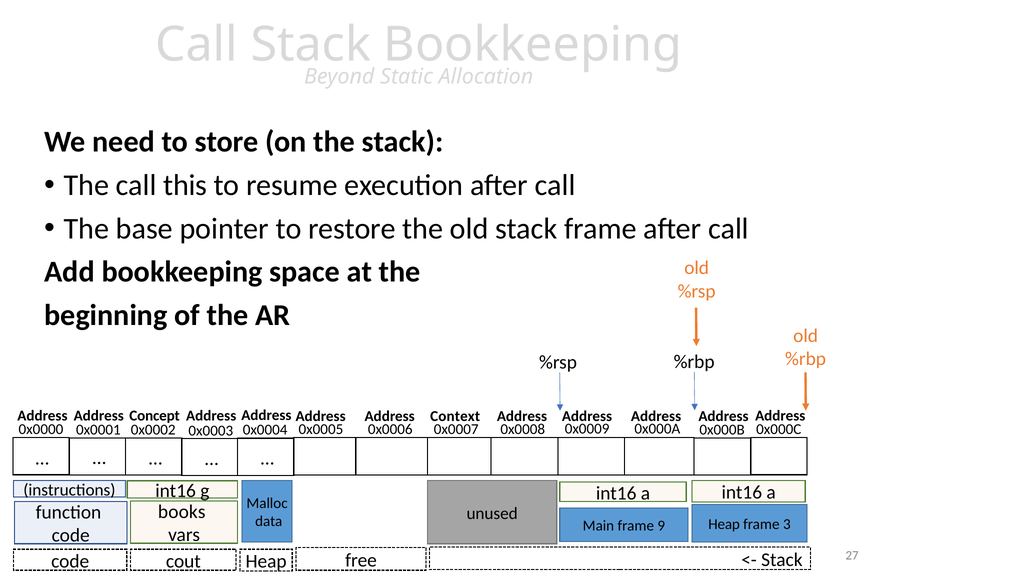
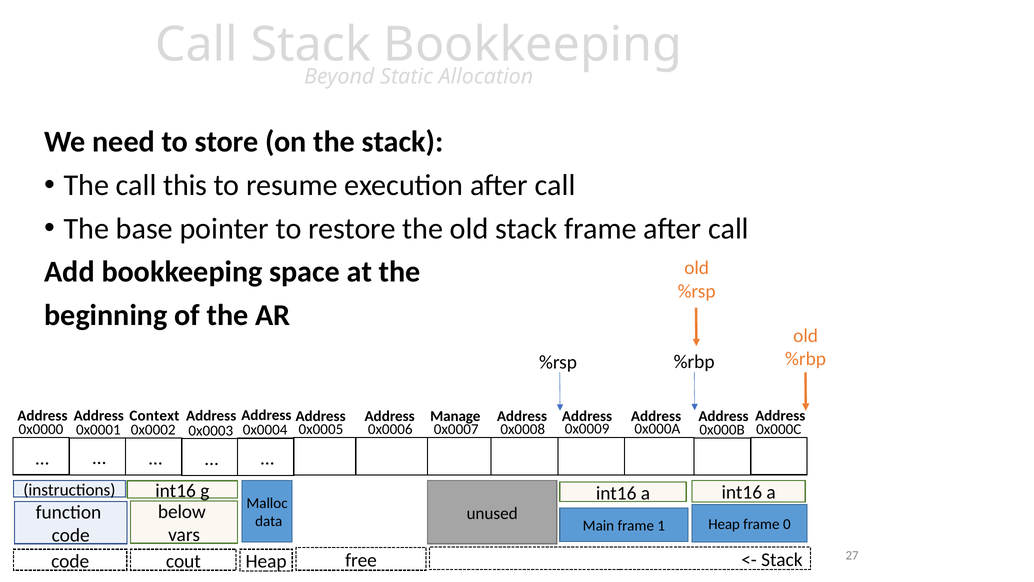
Concept: Concept -> Context (154, 416)
Context: Context -> Manage (455, 416)
books: books -> below (182, 511)
3: 3 -> 0 (787, 524)
9: 9 -> 1 (661, 525)
